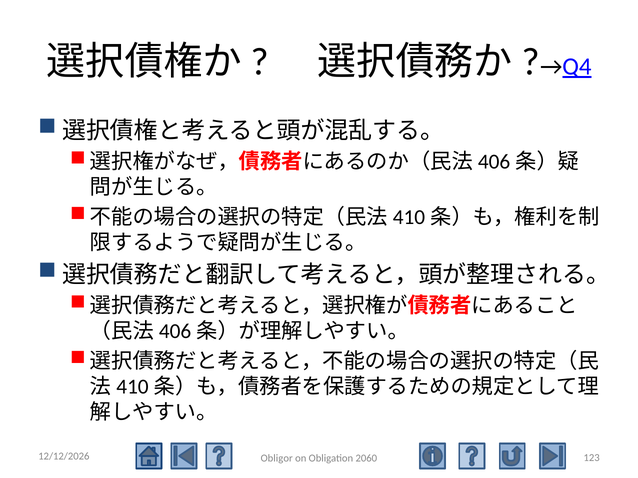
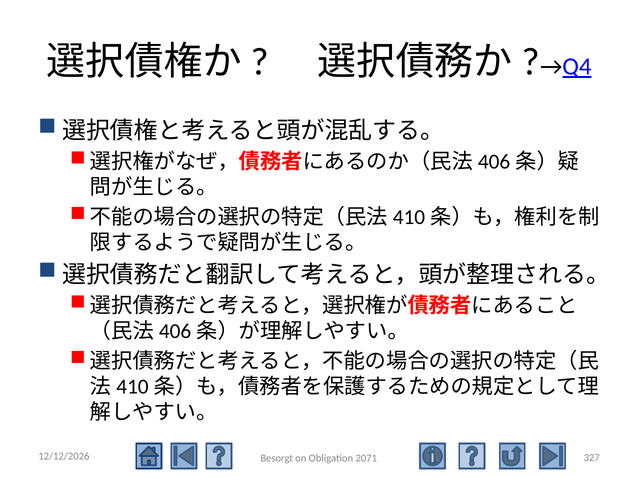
123: 123 -> 327 (592, 458)
Obligor: Obligor -> Besorgt (277, 459)
2060: 2060 -> 2071 (366, 459)
